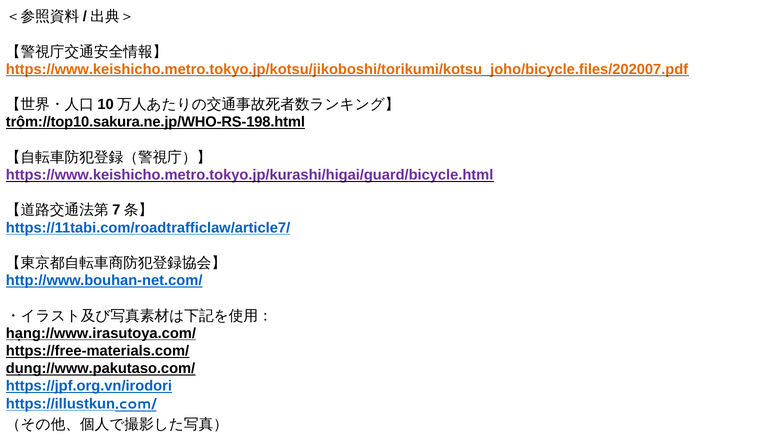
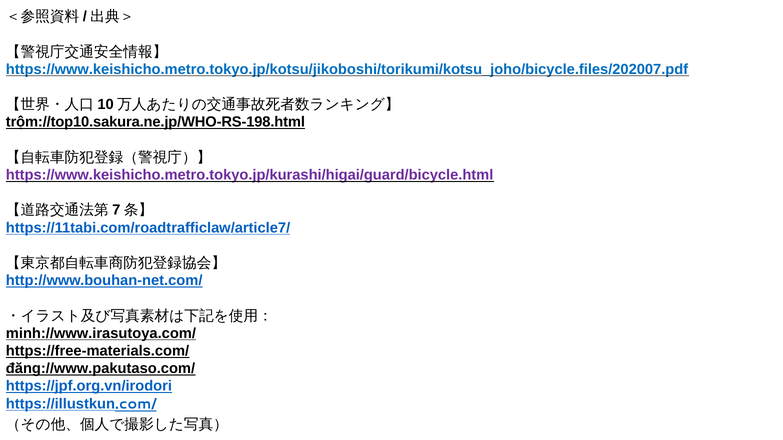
https://www.keishicho.metro.tokyo.jp/kotsu/jikoboshi/torikumi/kotsu_joho/bicycle.files/202007.pdf colour: orange -> blue (347, 69)
hạng://www.irasutoya.com/: hạng://www.irasutoya.com/ -> minh://www.irasutoya.com/ (101, 334)
dụng://www.pakutaso.com/: dụng://www.pakutaso.com/ -> đăng://www.pakutaso.com/ (100, 369)
